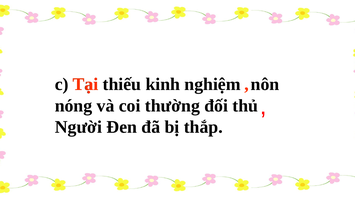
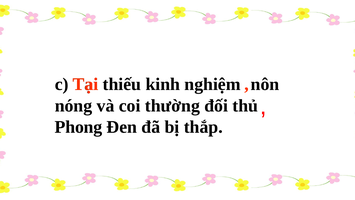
Người: Người -> Phong (78, 127)
